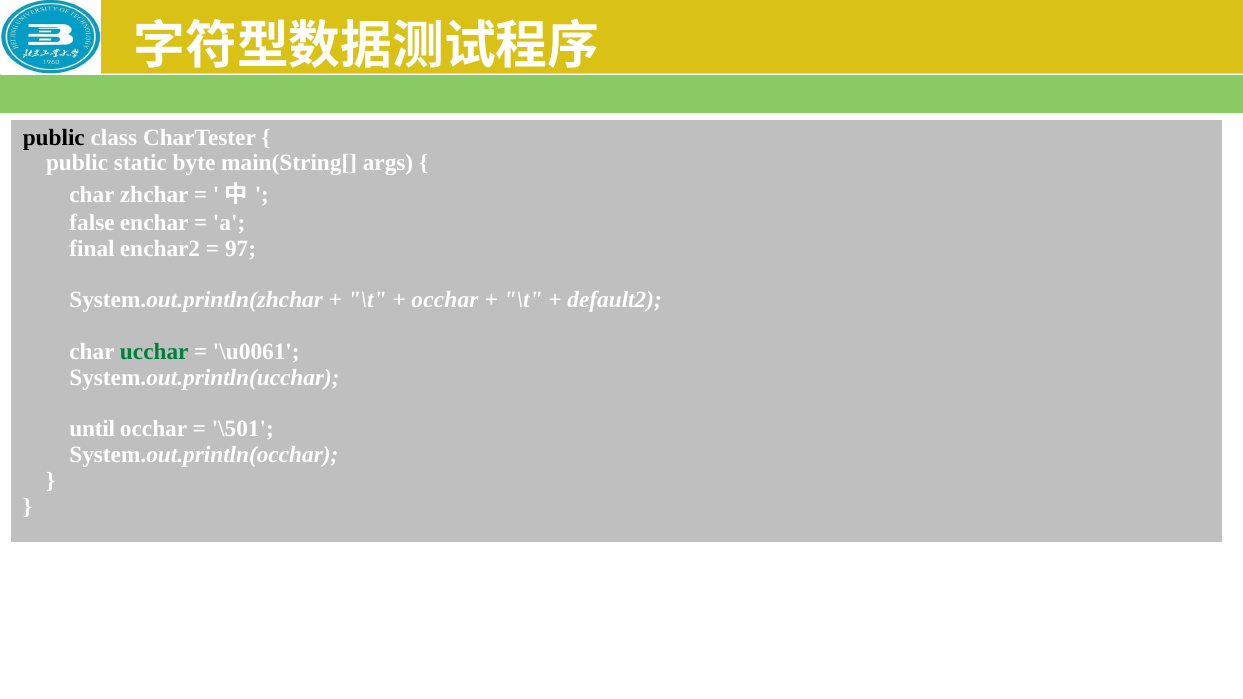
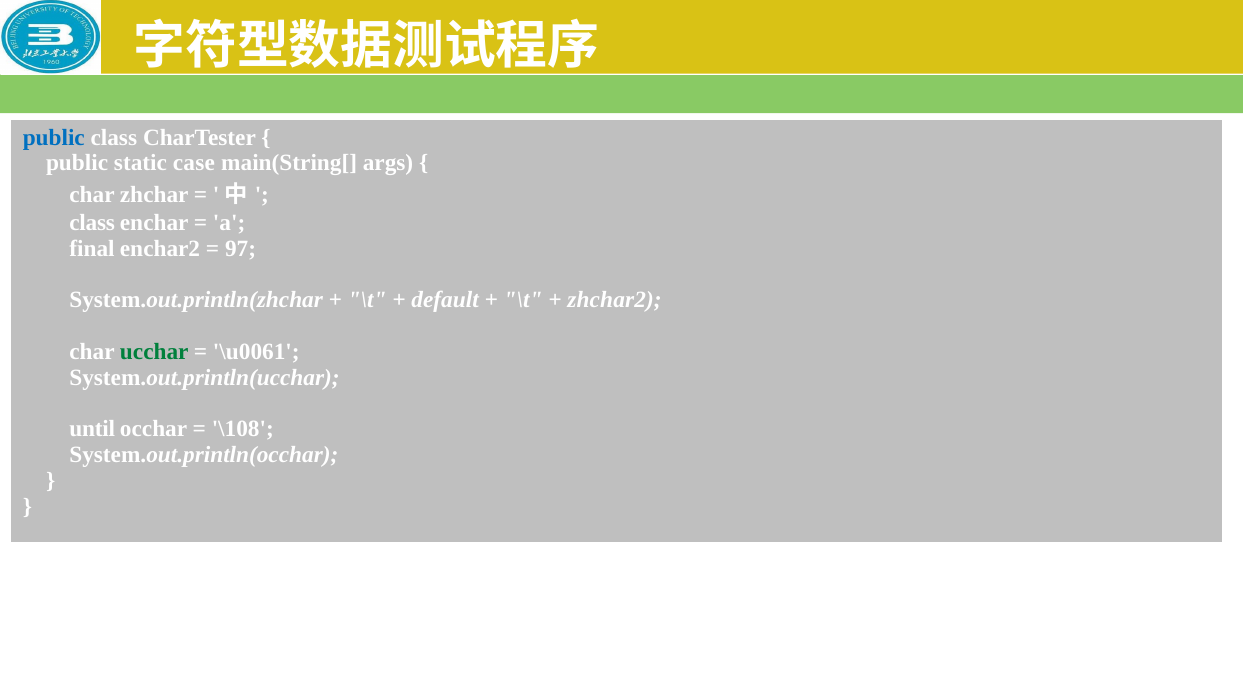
public colour: black -> blue (54, 137)
byte: byte -> case (194, 163)
false: false -> class (92, 223)
occhar: occhar -> default (445, 300)
default2: default2 -> zhchar2 (615, 300)
\501: \501 -> \108 (243, 429)
